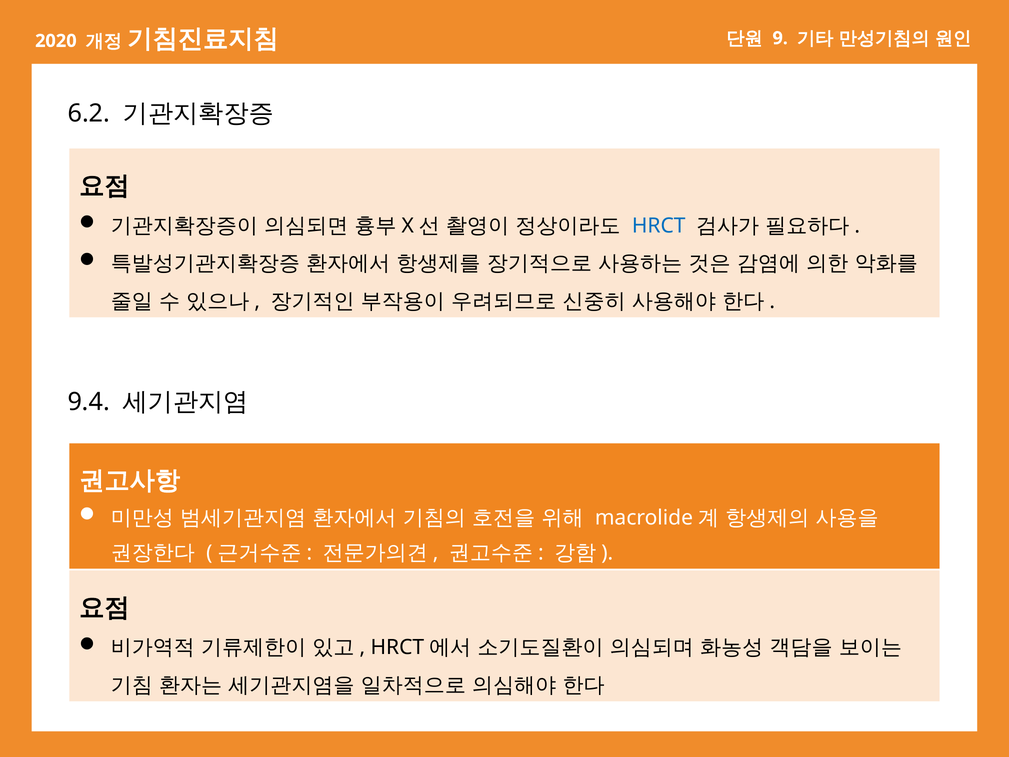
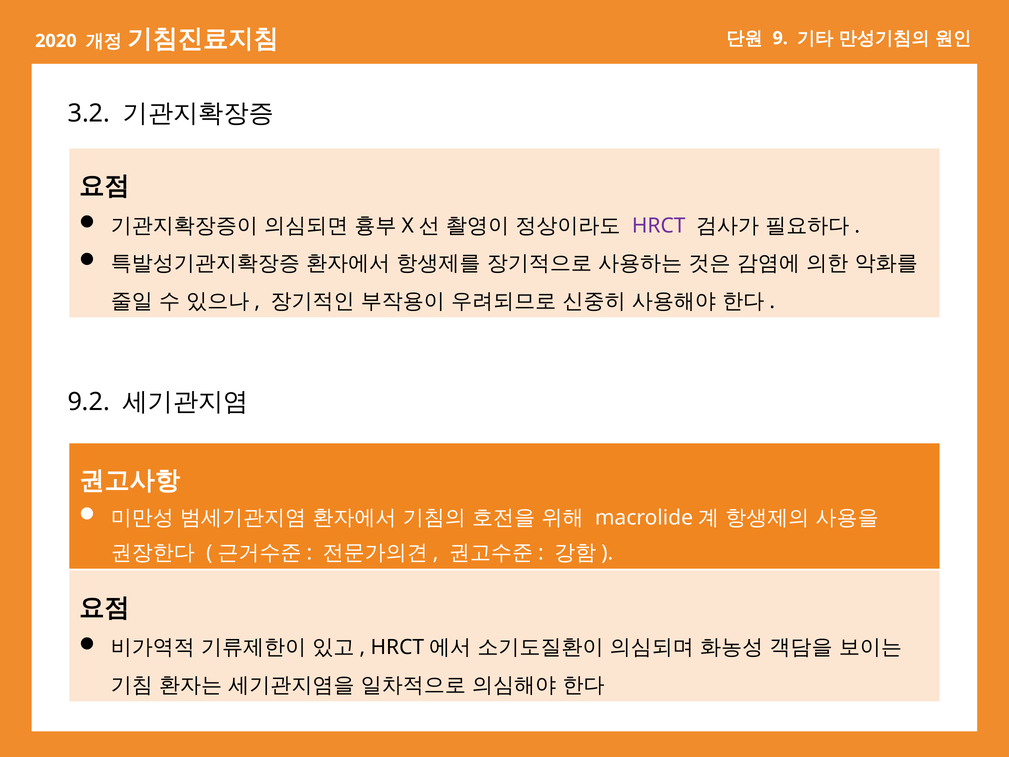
6.2: 6.2 -> 3.2 (89, 113)
HRCT colour: blue -> purple (659, 226)
9.4: 9.4 -> 9.2 (89, 402)
